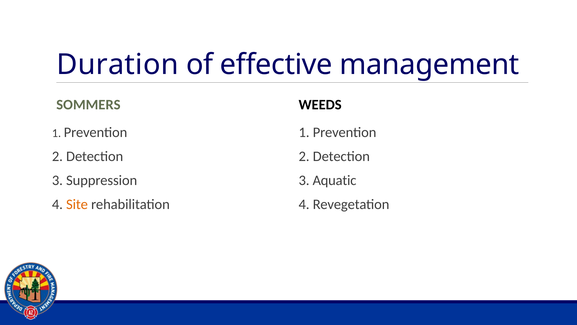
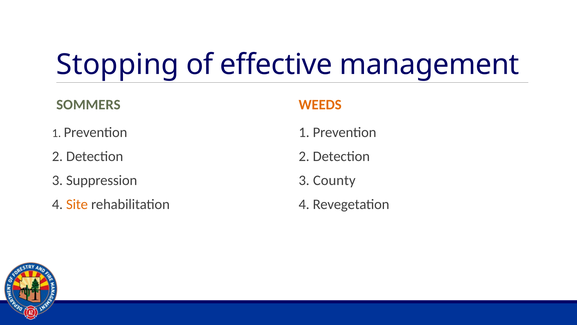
Duration: Duration -> Stopping (118, 65)
WEEDS colour: black -> orange (320, 105)
Aquatic: Aquatic -> County (334, 180)
